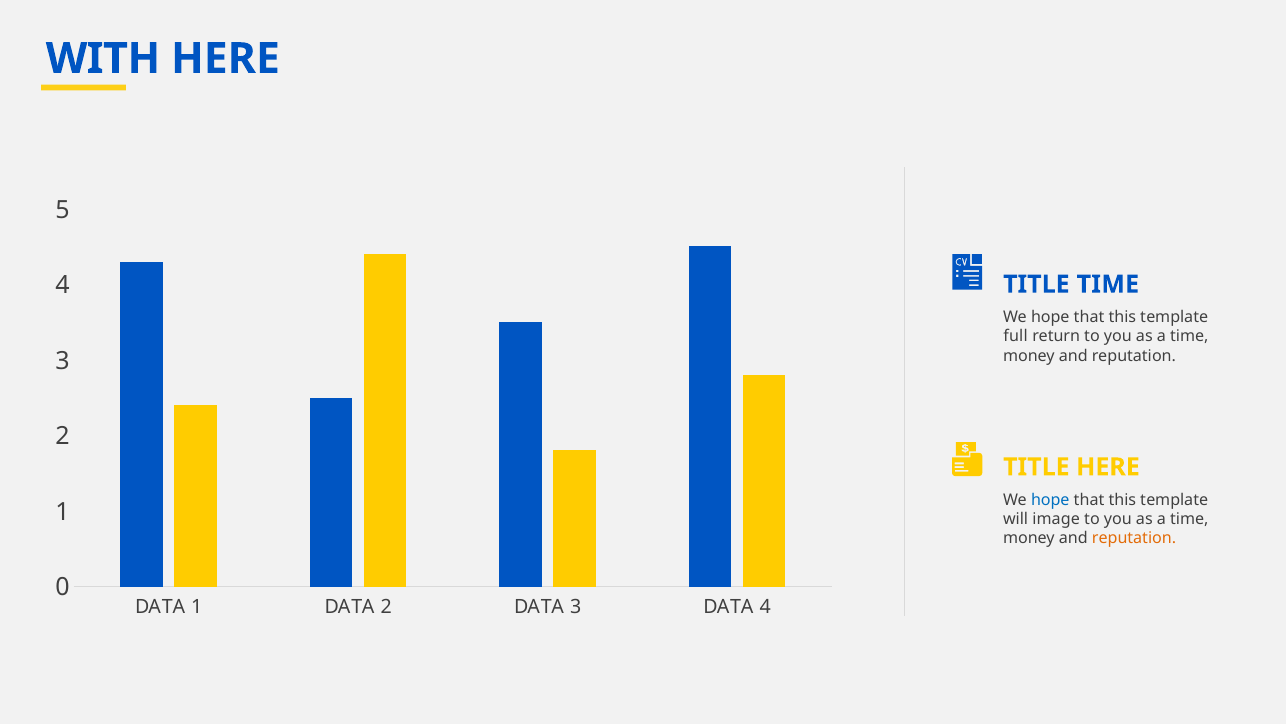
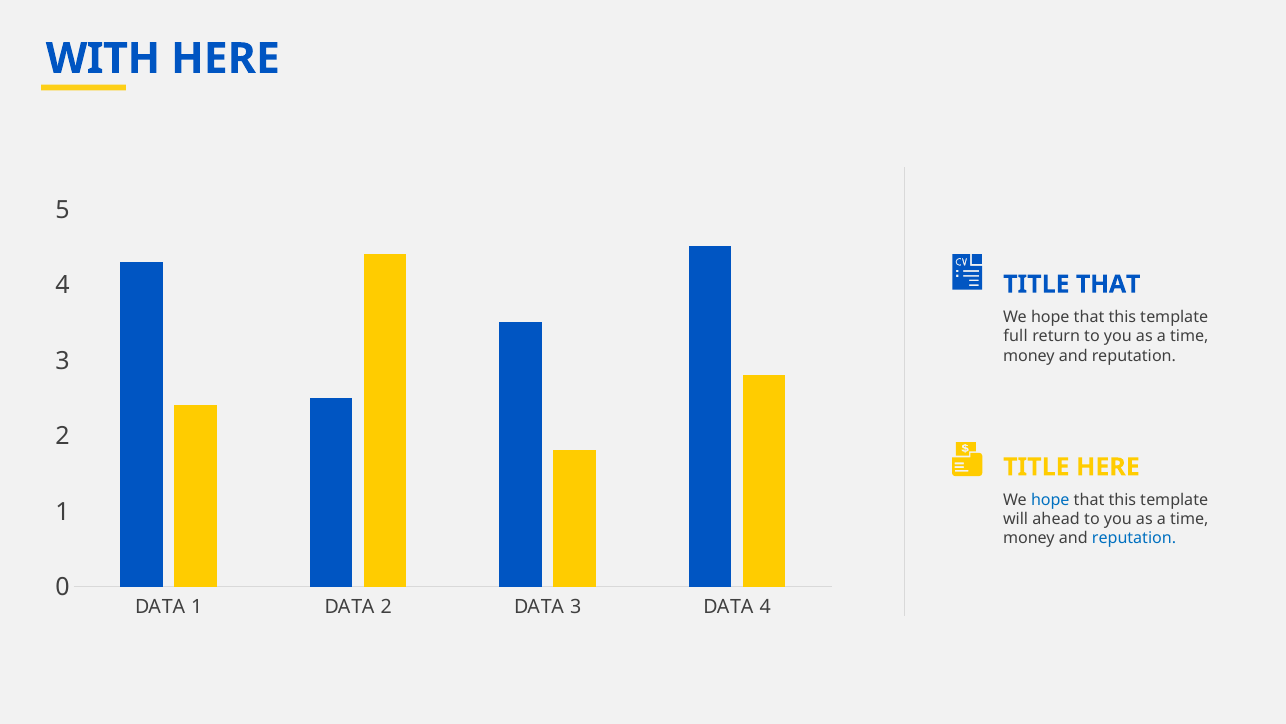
TITLE TIME: TIME -> THAT (1108, 284)
image: image -> ahead (1056, 519)
reputation colour: orange -> blue (1134, 538)
